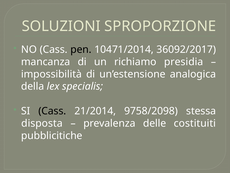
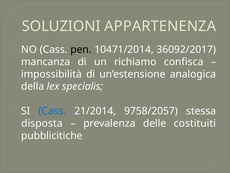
SPROPORZIONE: SPROPORZIONE -> APPARTENENZA (160, 26)
presidia: presidia -> confisca (184, 62)
Cass colour: black -> blue (52, 111)
9758/2098: 9758/2098 -> 9758/2057 (151, 111)
